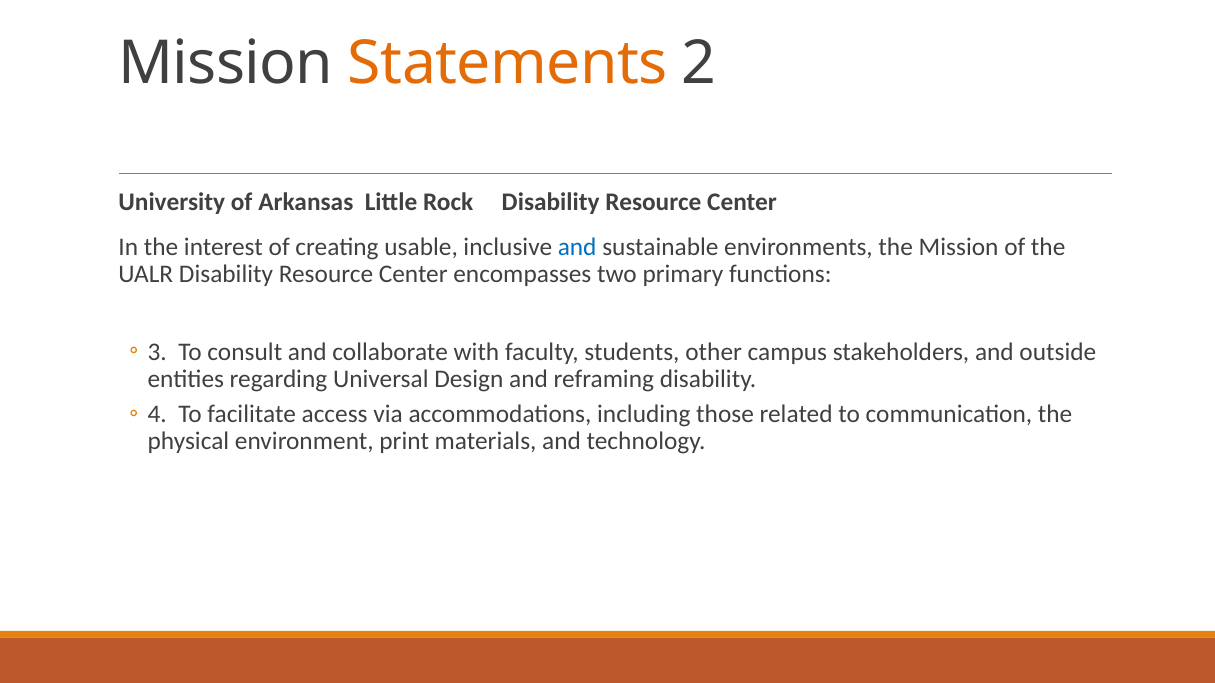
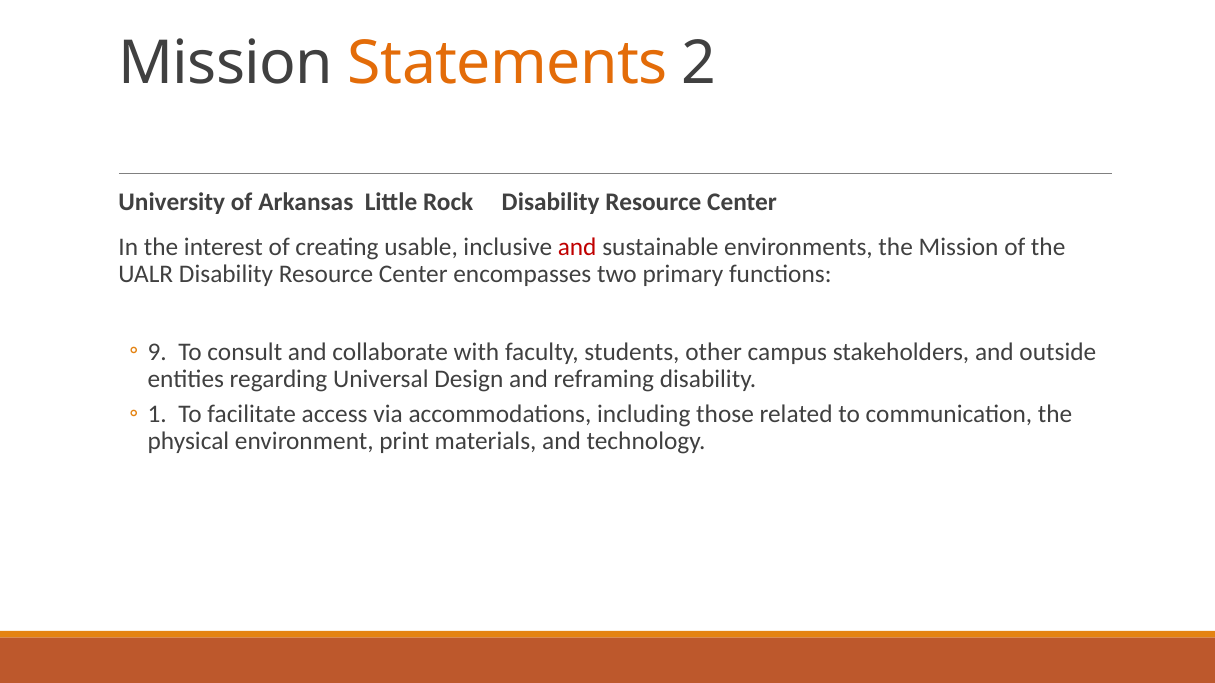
and colour: blue -> red (577, 247)
3: 3 -> 9 (157, 352)
4: 4 -> 1 (157, 414)
